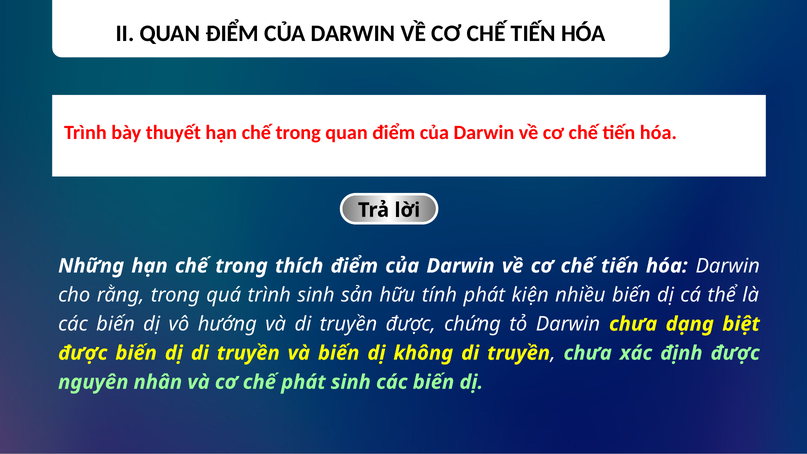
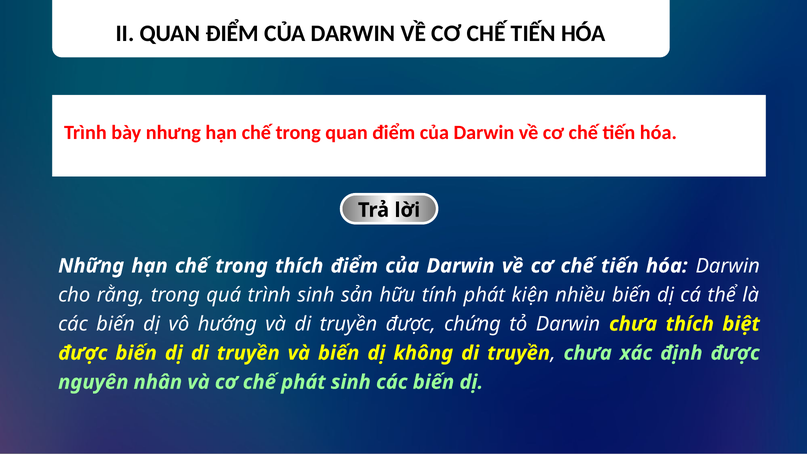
thuyết: thuyết -> nhưng (173, 132)
chưa dạng: dạng -> thích (690, 324)
